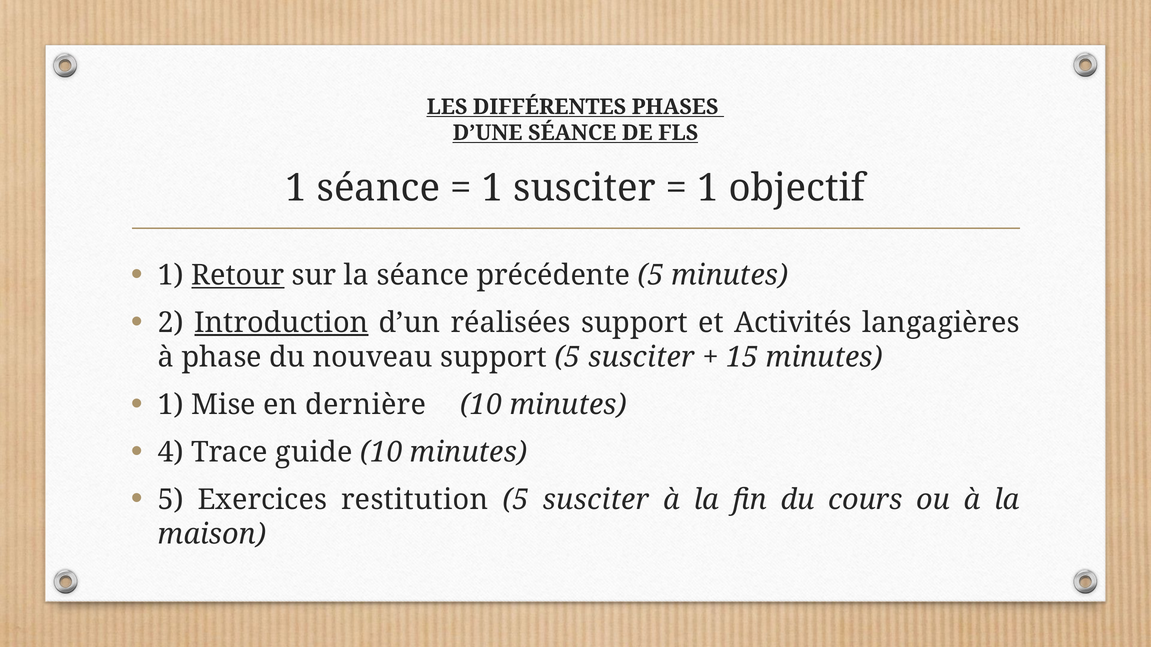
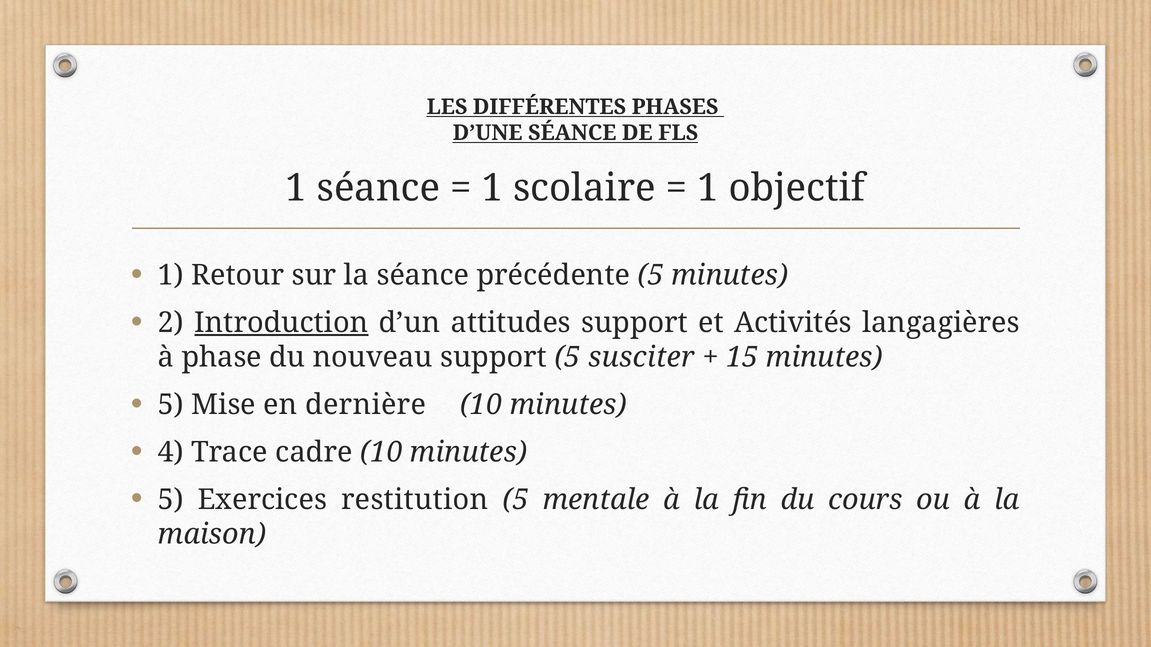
1 susciter: susciter -> scolaire (584, 188)
Retour underline: present -> none (238, 275)
réalisées: réalisées -> attitudes (511, 323)
1: 1 -> 5 (171, 405)
guide: guide -> cadre (314, 452)
susciter: susciter -> mentale (596, 500)
